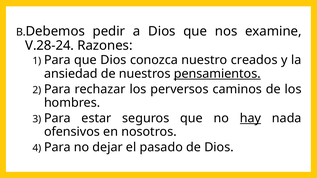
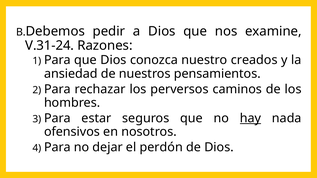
V.28-24: V.28-24 -> V.31-24 (50, 46)
pensamientos underline: present -> none (217, 74)
pasado: pasado -> perdón (161, 147)
